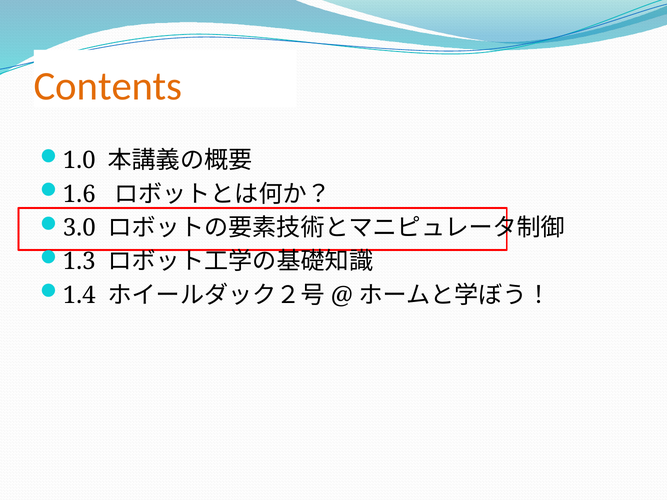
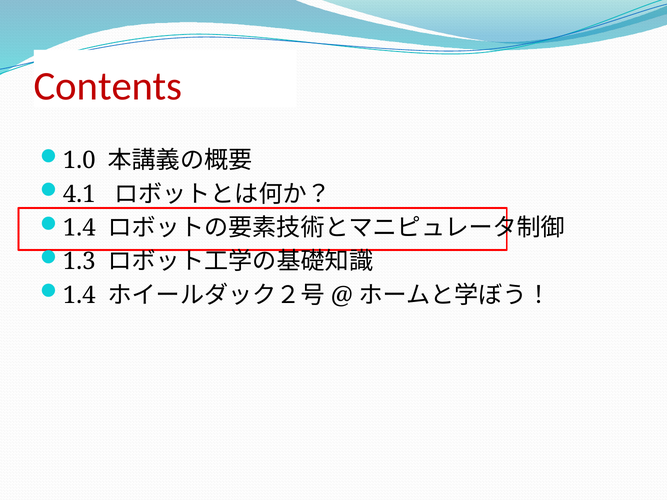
Contents colour: orange -> red (108, 86)
1.6: 1.6 -> 4.1 (79, 194)
3.0: 3.0 -> 1.4 (79, 228)
